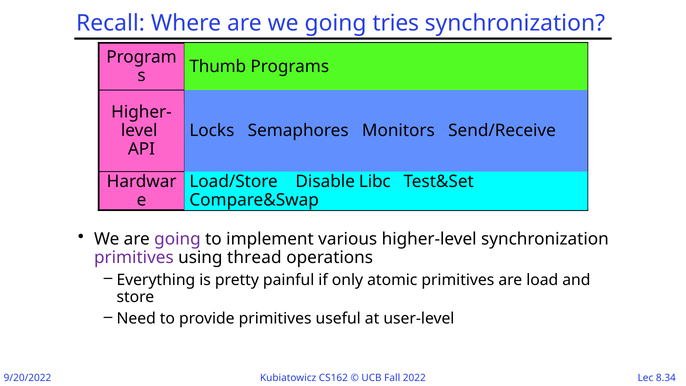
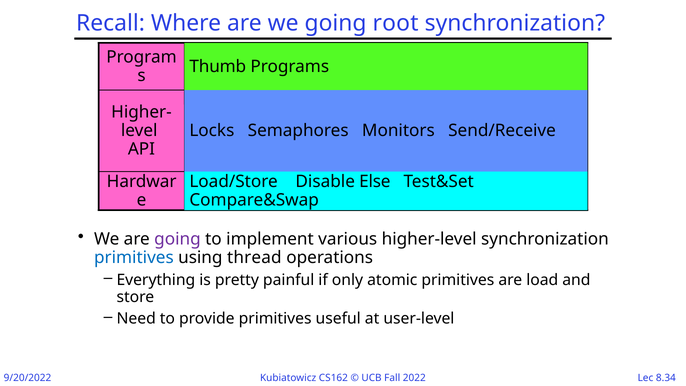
tries: tries -> root (396, 23)
Libc: Libc -> Else (375, 181)
primitives colour: purple -> blue (134, 257)
